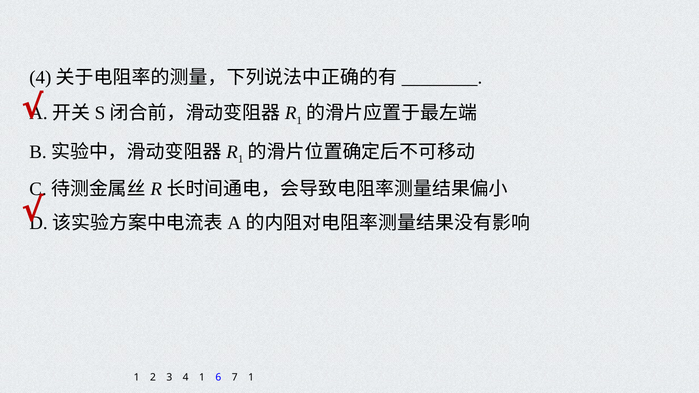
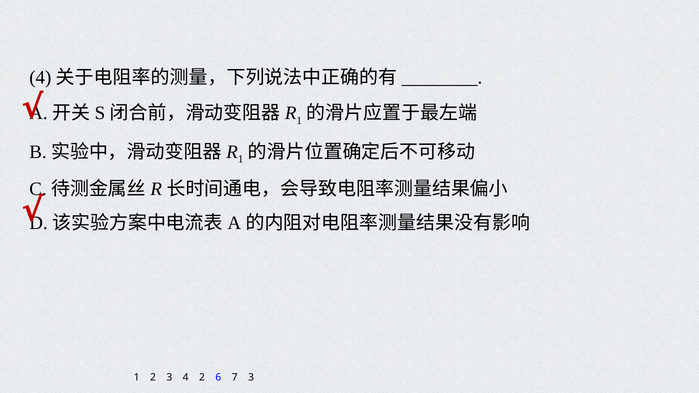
4 1: 1 -> 2 (202, 378)
7 1: 1 -> 3 (251, 378)
